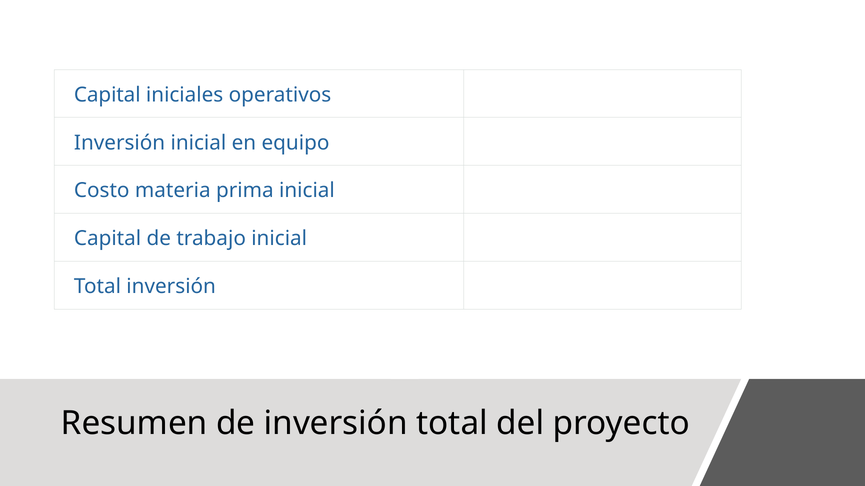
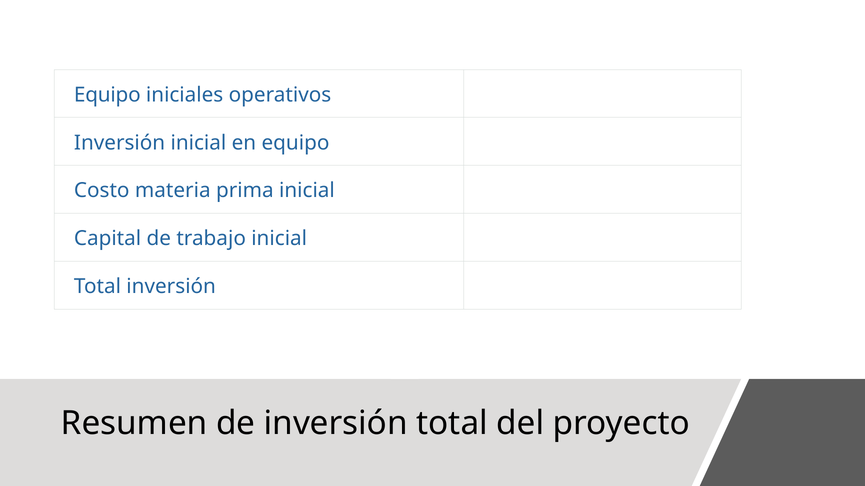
Capital: Capital -> Equipo (107, 95)
